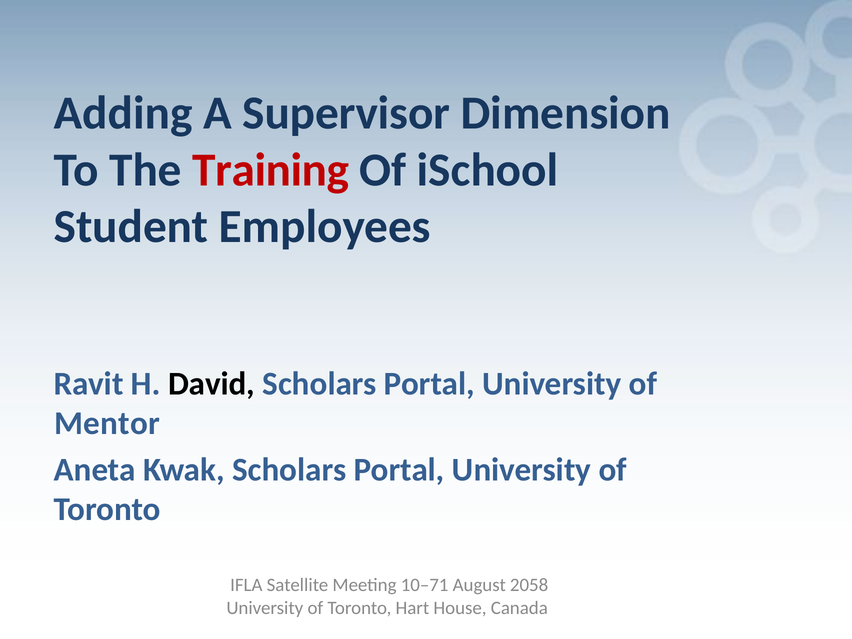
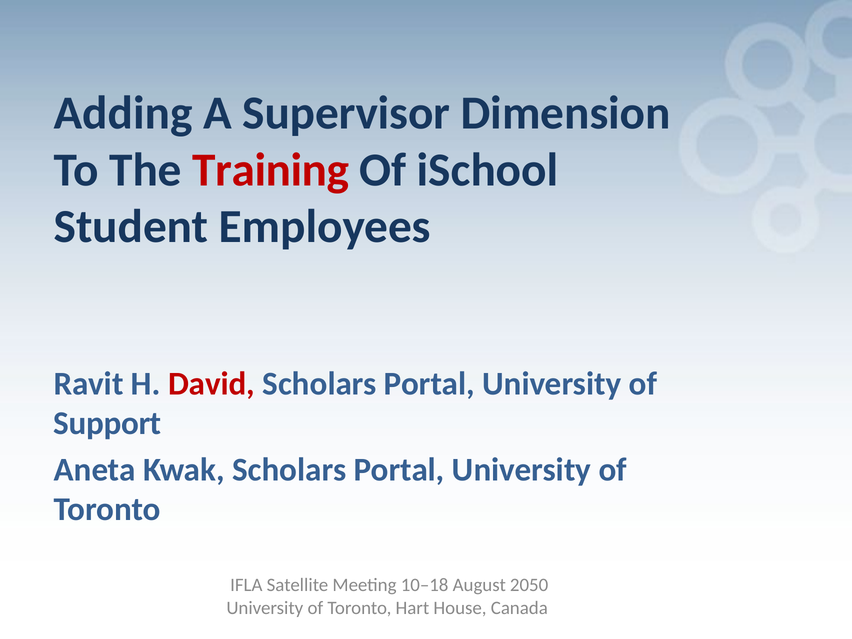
David colour: black -> red (212, 384)
Mentor: Mentor -> Support (107, 423)
10–71: 10–71 -> 10–18 (425, 585)
2058: 2058 -> 2050 (529, 585)
